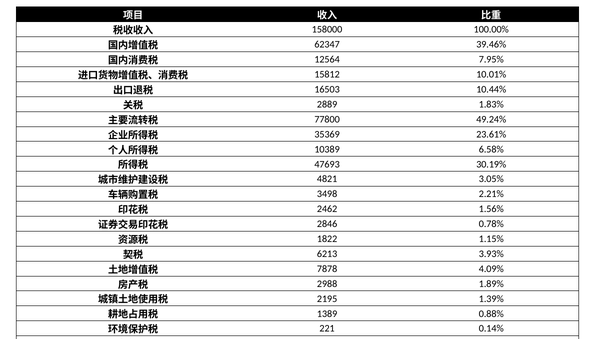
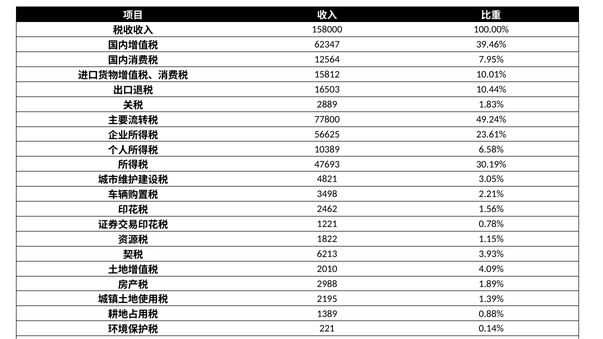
35369: 35369 -> 56625 (327, 134)
2846: 2846 -> 1221 (327, 224)
7878: 7878 -> 2010 (327, 269)
